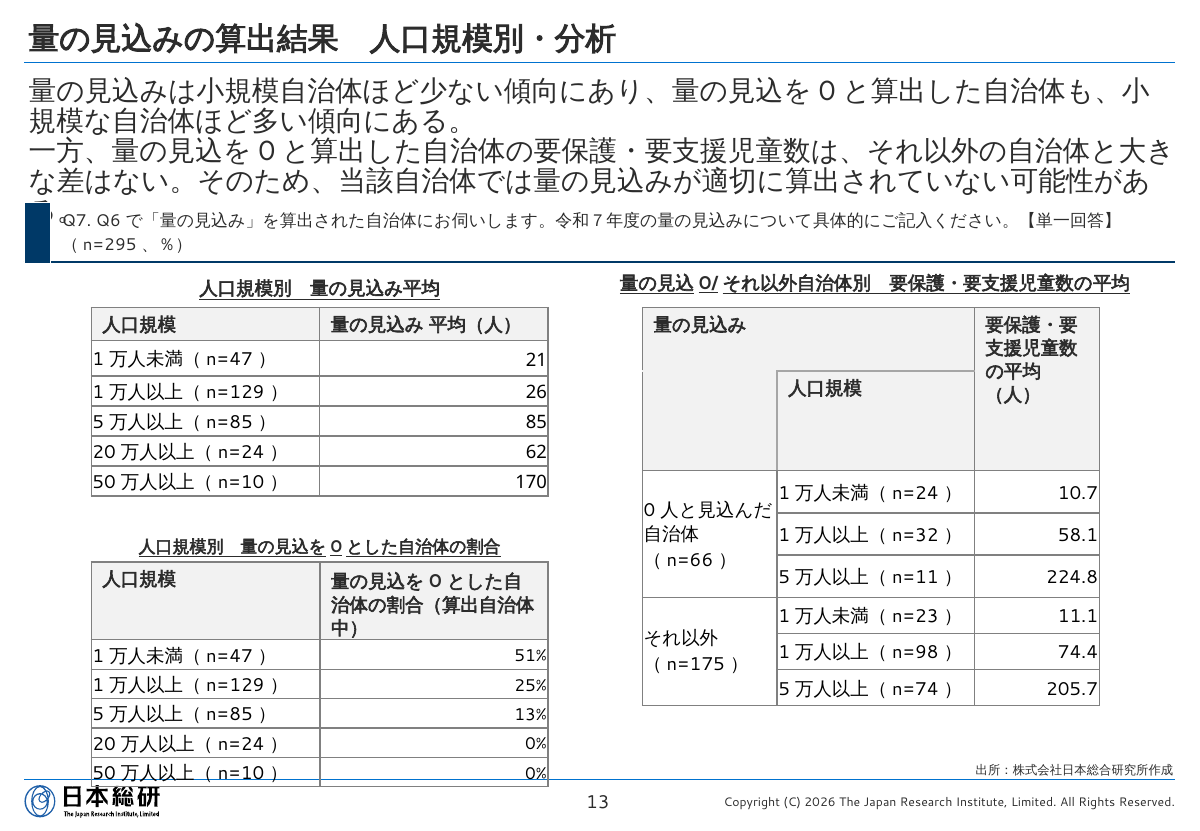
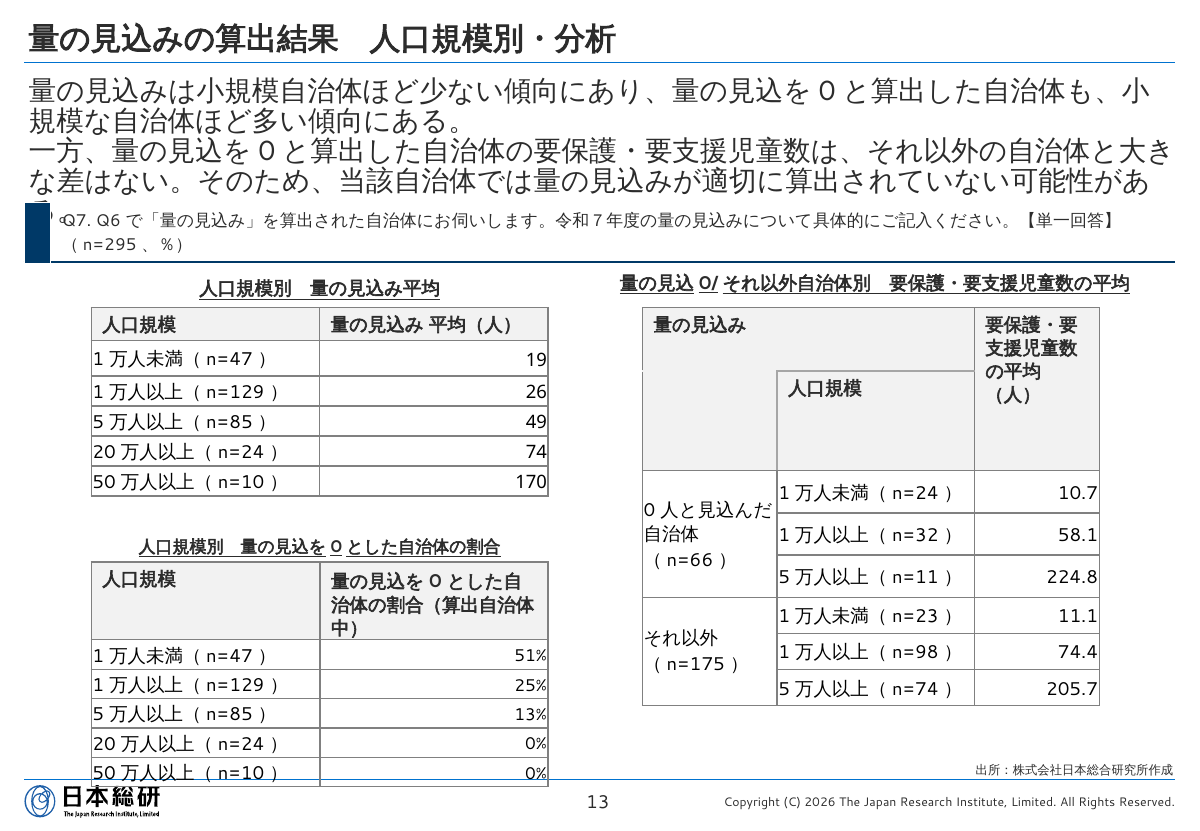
21: 21 -> 19 (536, 360)
85: 85 -> 49 (536, 423)
62: 62 -> 74 (536, 453)
